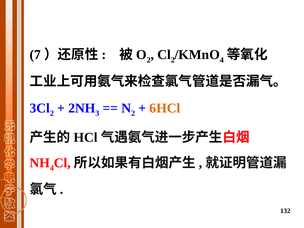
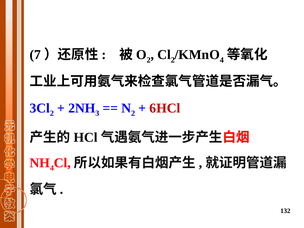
6HCl colour: orange -> red (165, 108)
